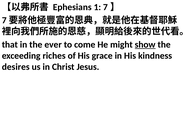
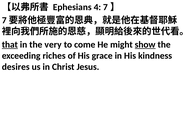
1: 1 -> 4 (97, 7)
that underline: none -> present (10, 45)
ever: ever -> very (53, 45)
